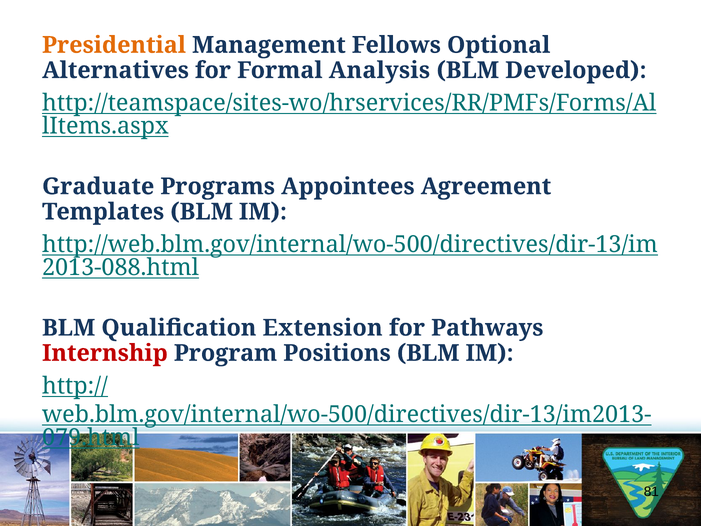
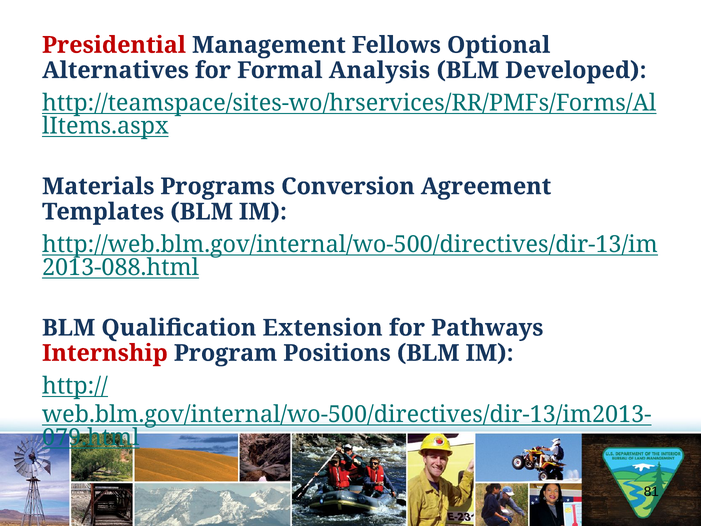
Presidential colour: orange -> red (114, 45)
Graduate: Graduate -> Materials (98, 186)
Appointees: Appointees -> Conversion (348, 186)
